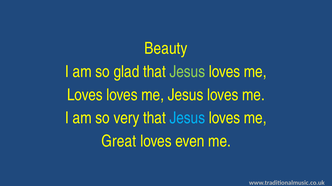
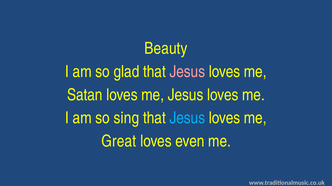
Jesus colour: light green -> pink (187, 72)
Loves: Loves -> Satan (85, 95)
very: very -> sing (126, 118)
